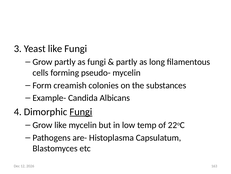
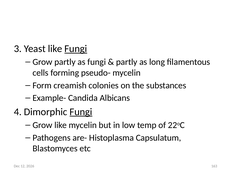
Fungi underline: none -> present (76, 48)
